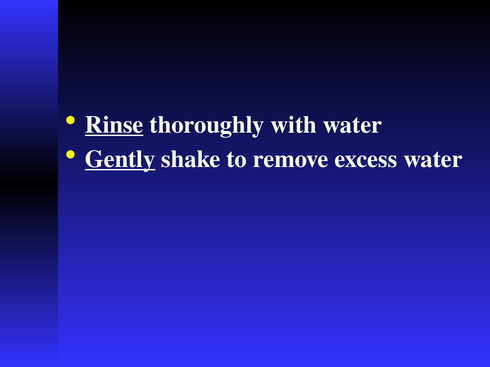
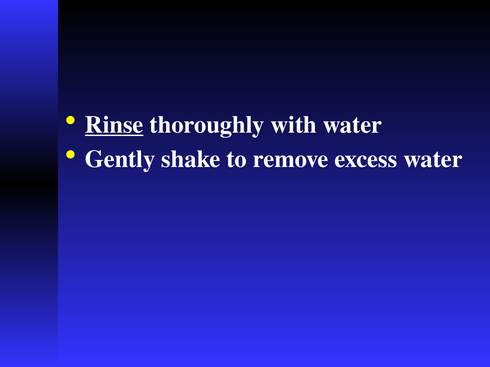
Gently underline: present -> none (120, 159)
